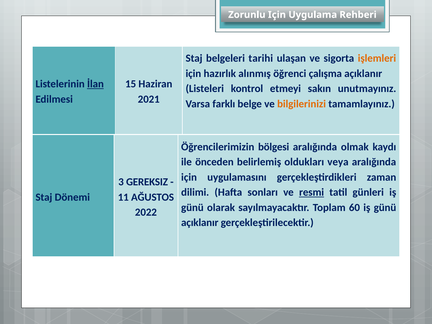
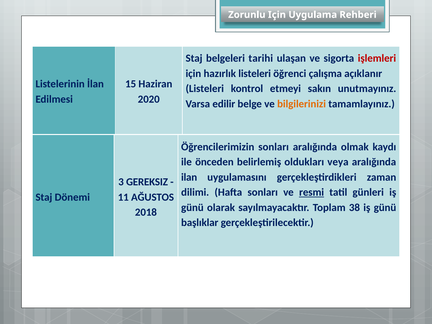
işlemleri colour: orange -> red (377, 58)
hazırlık alınmış: alınmış -> listeleri (255, 74)
İlan underline: present -> none (95, 84)
2021: 2021 -> 2020 (149, 99)
farklı: farklı -> edilir (224, 104)
Öğrencilerimizin bölgesi: bölgesi -> sonları (274, 147)
için: için -> ilan (189, 177)
60: 60 -> 38 (354, 207)
2022: 2022 -> 2018 (146, 212)
açıklanır: açıklanır -> başlıklar (200, 223)
